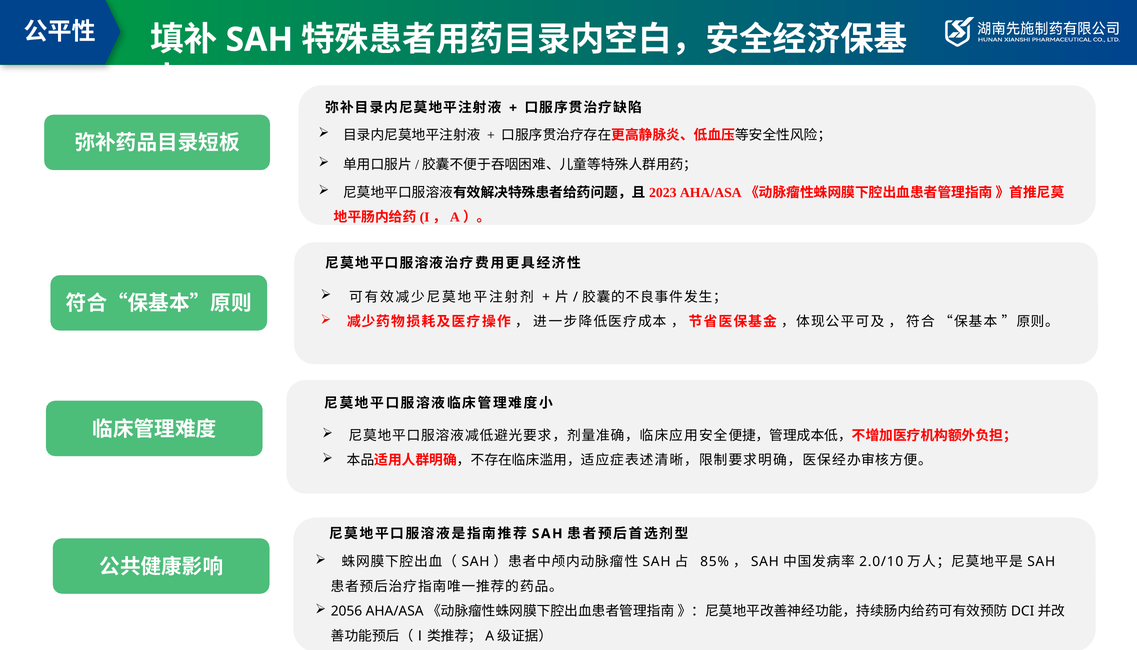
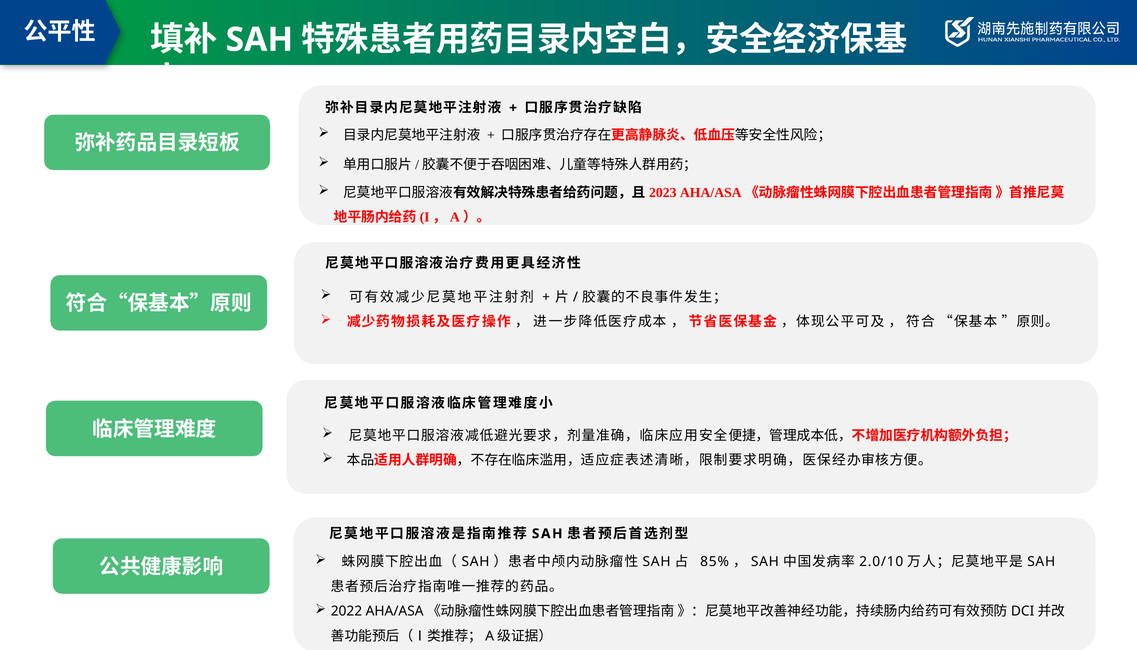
2056: 2056 -> 2022 (346, 611)
